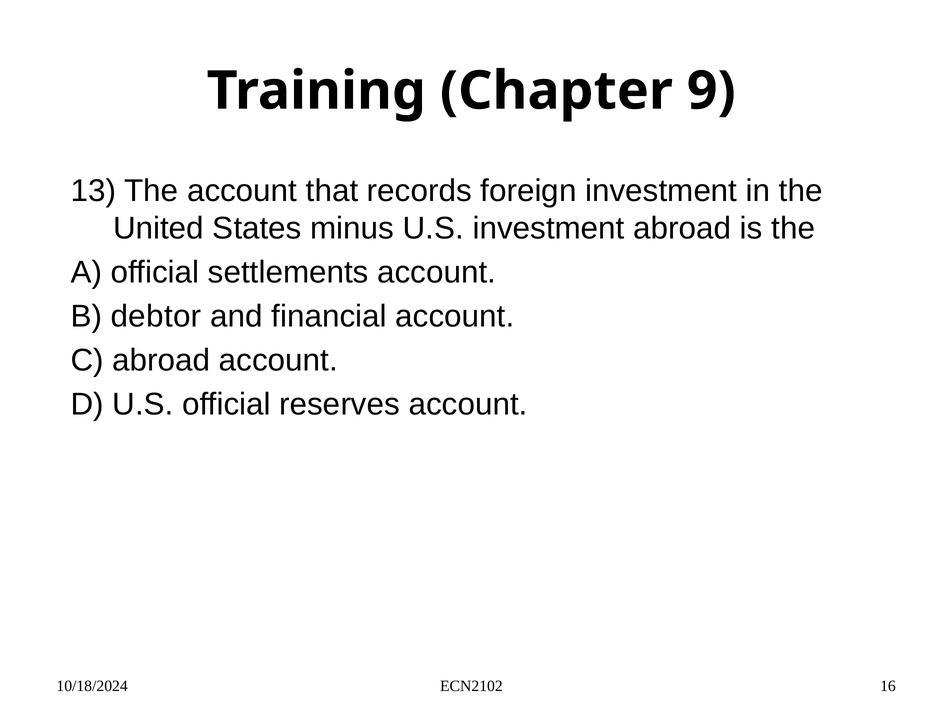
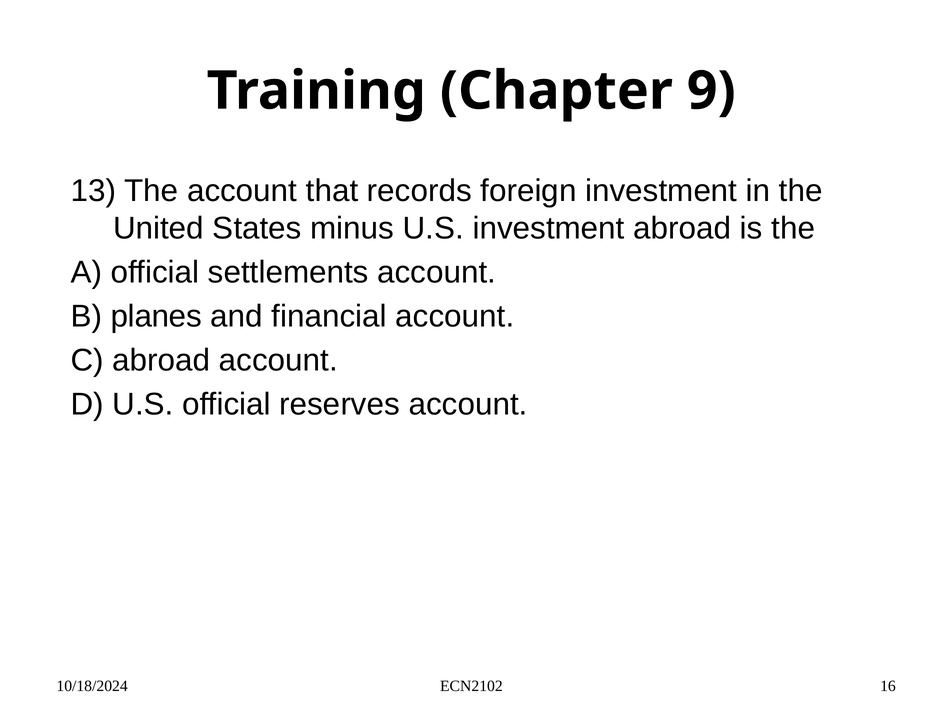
debtor: debtor -> planes (156, 317)
